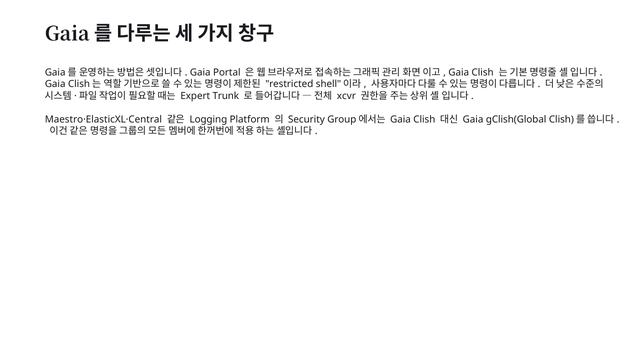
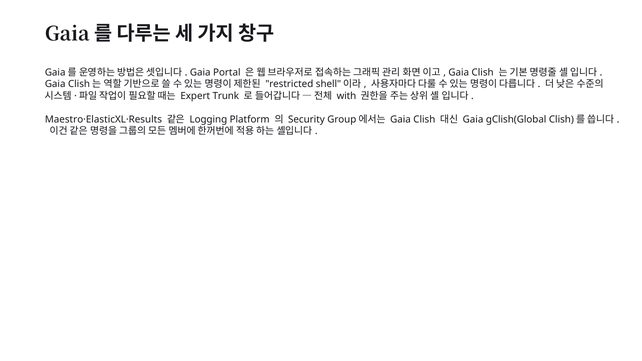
xcvr: xcvr -> with (346, 96)
Maestro·ElasticXL·Central: Maestro·ElasticXL·Central -> Maestro·ElasticXL·Results (103, 119)
